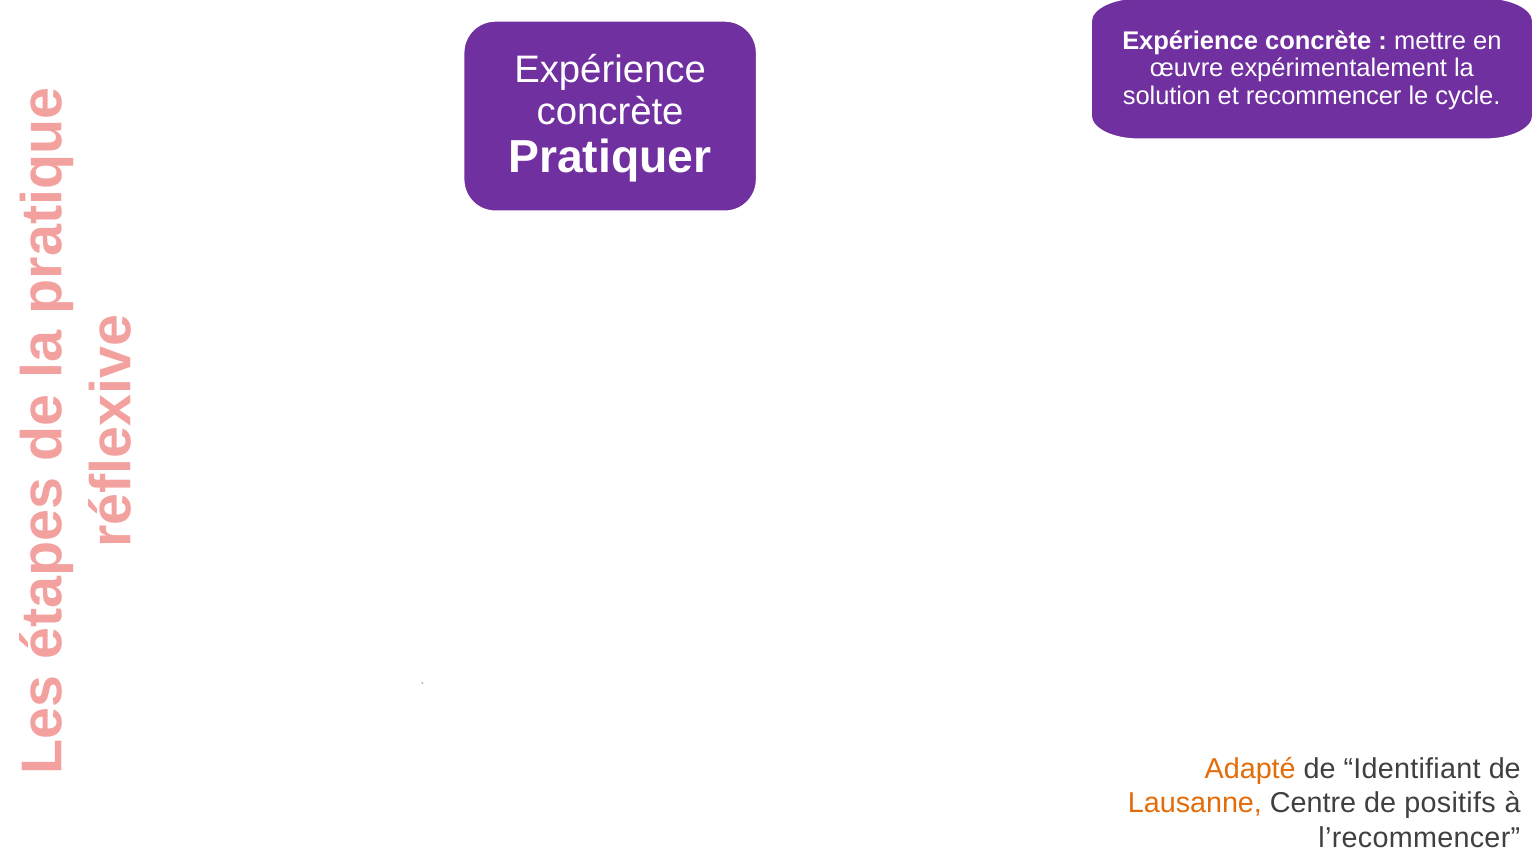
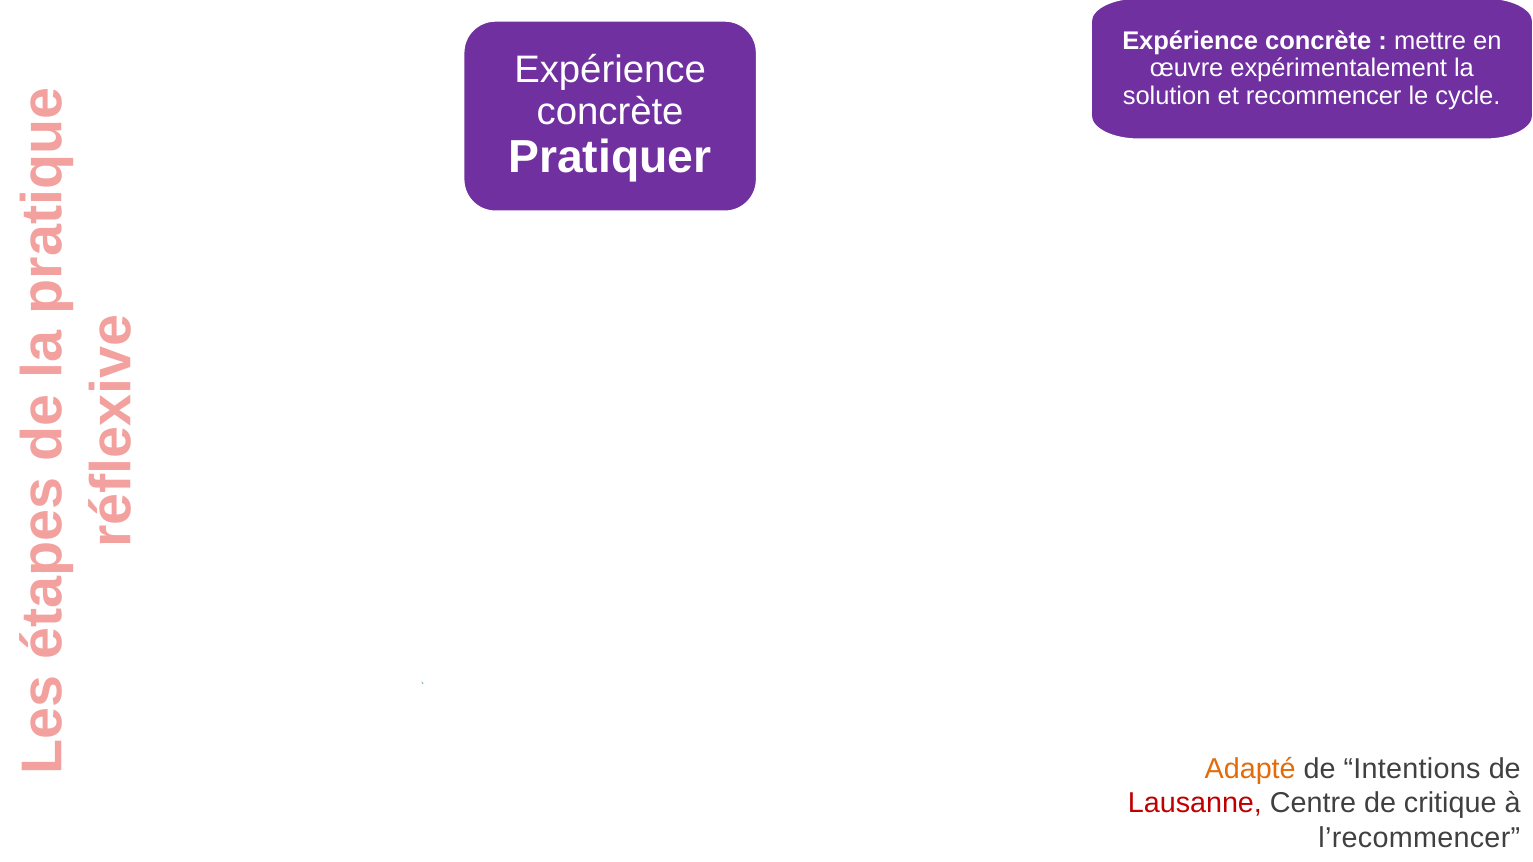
de Identifiant: Identifiant -> Intentions (1412, 769)
Lausanne colour: orange -> red (1195, 804)
de positifs: positifs -> critique (1450, 804)
